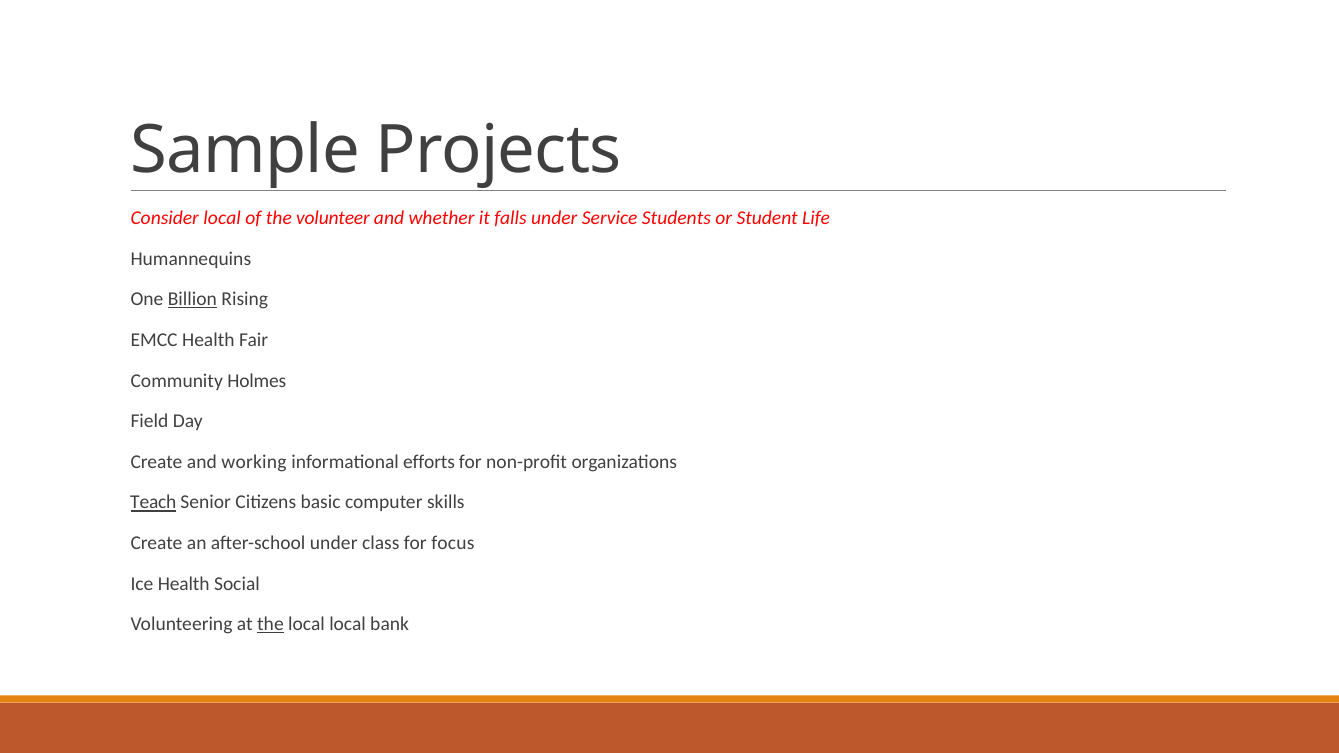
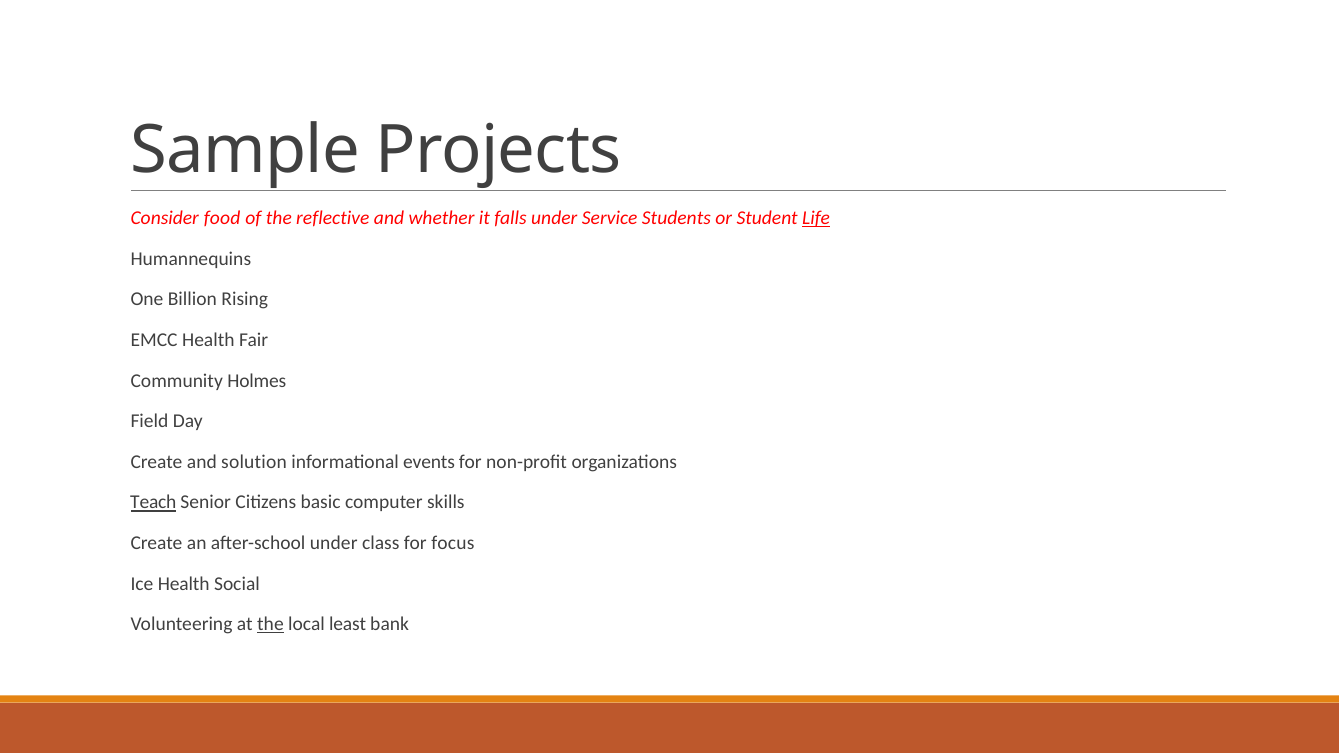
Consider local: local -> food (222, 218)
volunteer: volunteer -> reflective (333, 218)
Life underline: none -> present (816, 218)
Billion underline: present -> none (192, 299)
working: working -> solution (254, 462)
efforts: efforts -> events (429, 462)
local local: local -> least (348, 625)
